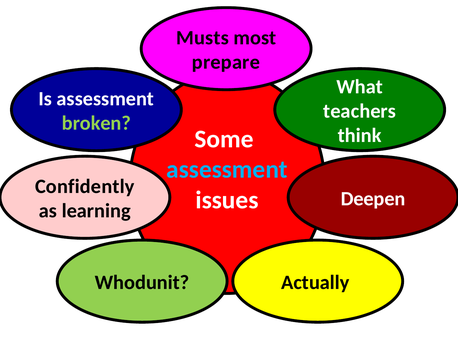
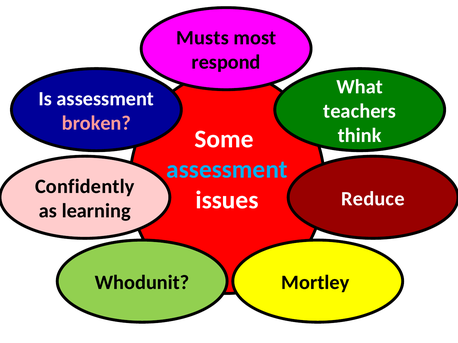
prepare: prepare -> respond (226, 62)
broken colour: light green -> pink (96, 123)
Deepen: Deepen -> Reduce (373, 199)
Actually: Actually -> Mortley (315, 283)
